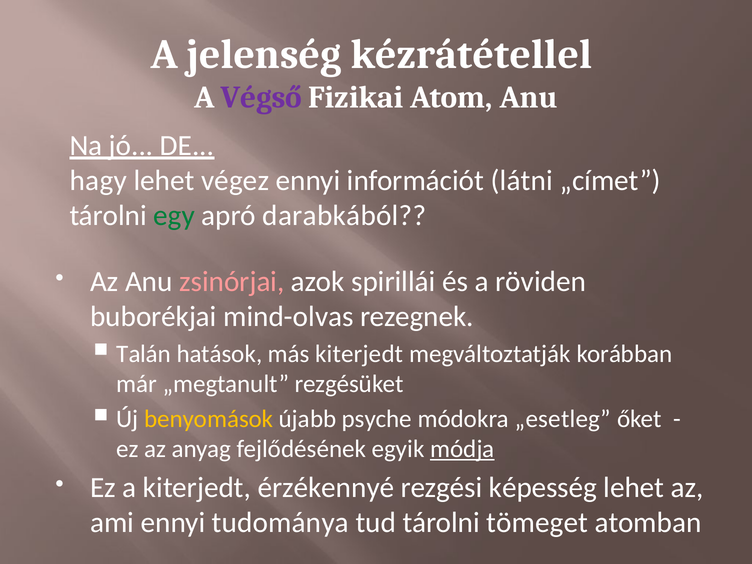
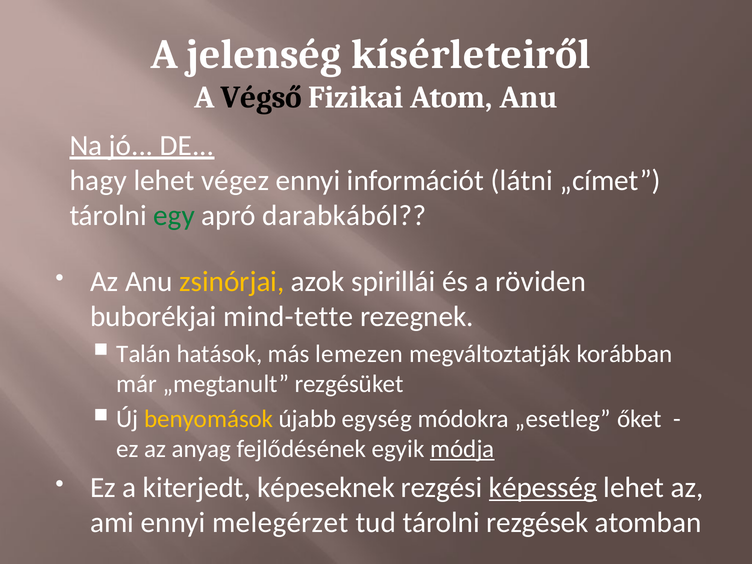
kézrátétellel: kézrátétellel -> kísérleteiről (471, 54)
Végső colour: purple -> black (261, 97)
zsinórjai colour: pink -> yellow (232, 282)
mind-olvas: mind-olvas -> mind-tette (288, 317)
más kiterjedt: kiterjedt -> lemezen (359, 354)
psyche: psyche -> egység (377, 419)
érzékennyé: érzékennyé -> képeseknek (326, 488)
képesség underline: none -> present (543, 488)
tudománya: tudománya -> melegérzet (280, 523)
tömeget: tömeget -> rezgések (537, 523)
